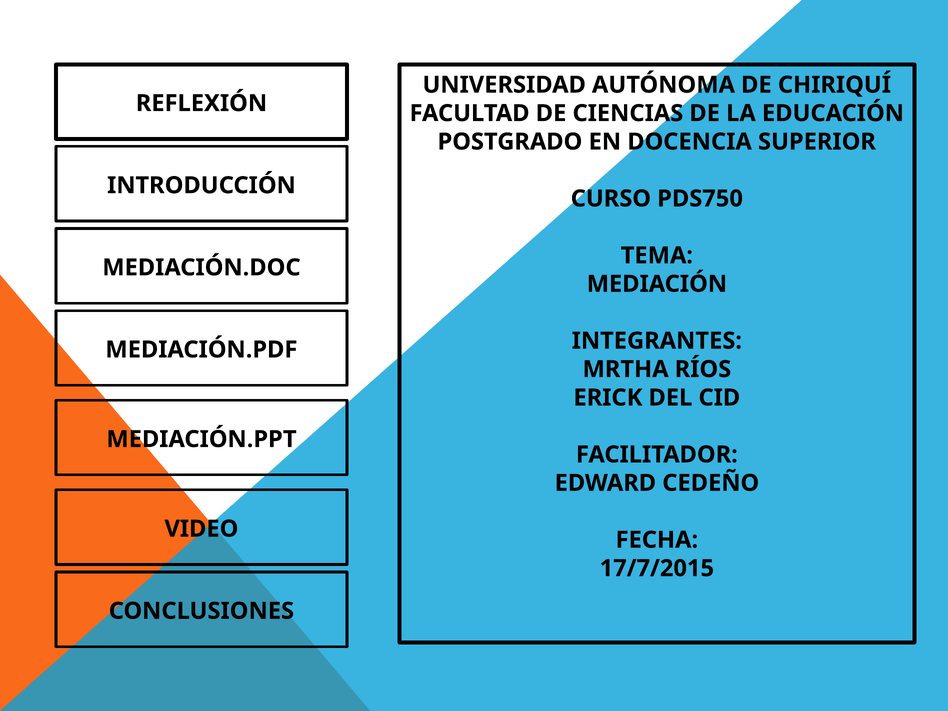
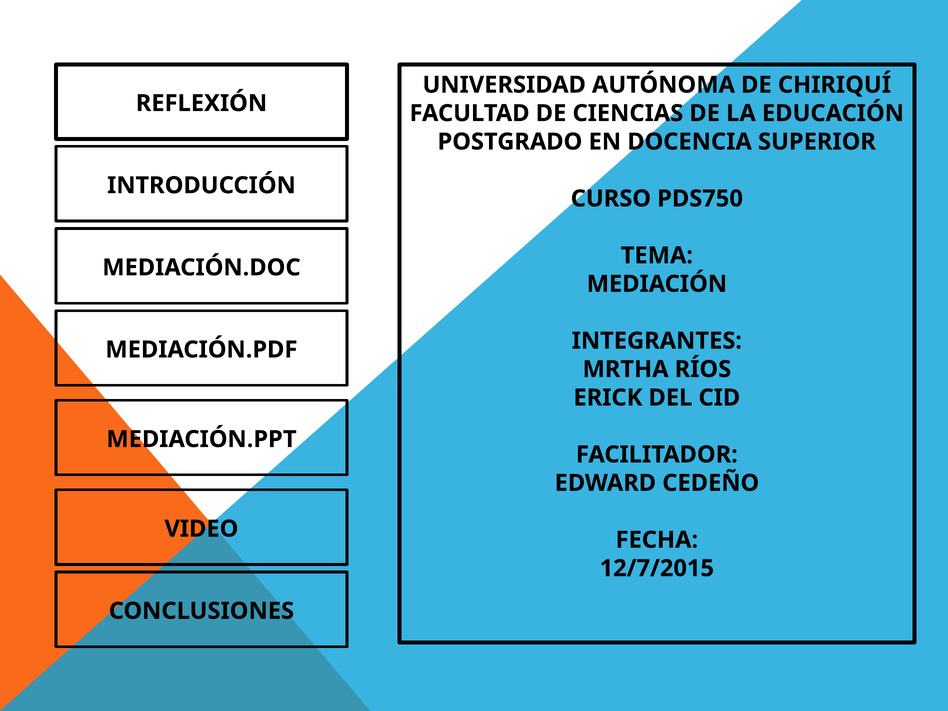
17/7/2015: 17/7/2015 -> 12/7/2015 (657, 568)
